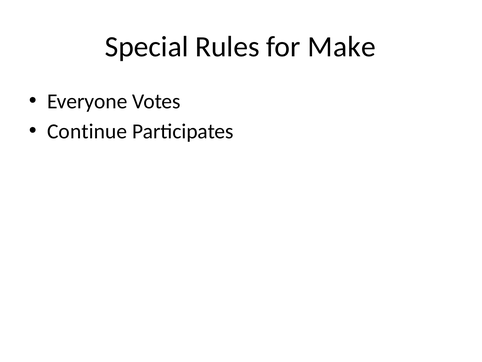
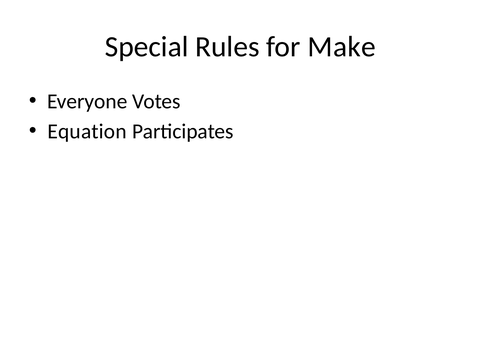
Continue: Continue -> Equation (87, 131)
